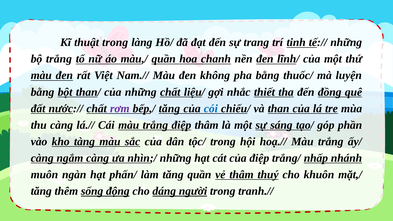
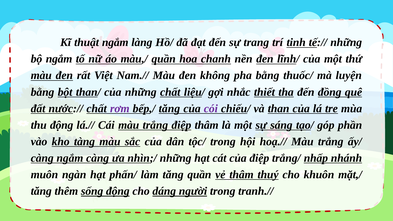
thuật trong: trong -> ngắm (115, 42)
bộ trắng: trắng -> ngắm (59, 59)
cói colour: blue -> purple (211, 109)
thu càng: càng -> động (62, 125)
